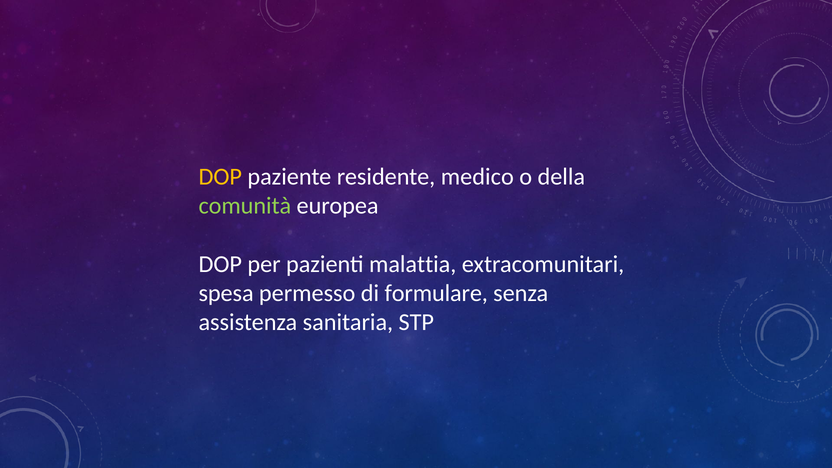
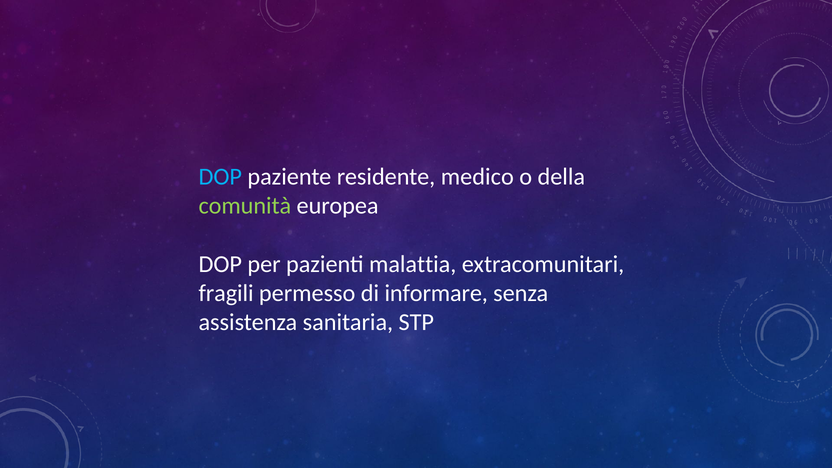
DOP colour: yellow -> light blue (220, 177)
spesa: spesa -> fragili (226, 293)
formulare: formulare -> informare (436, 293)
